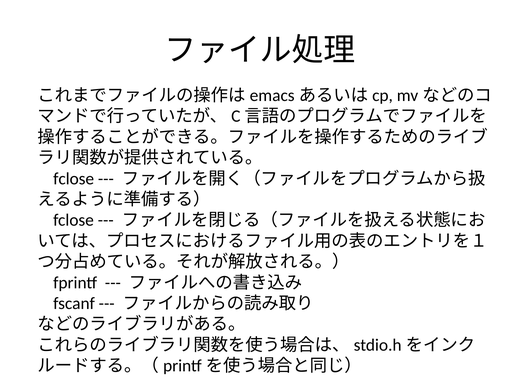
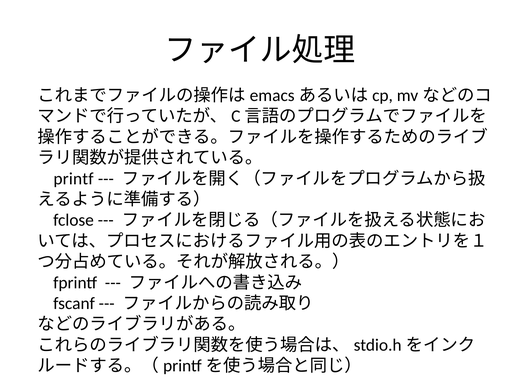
fclose: fclose -> printf (74, 179)
